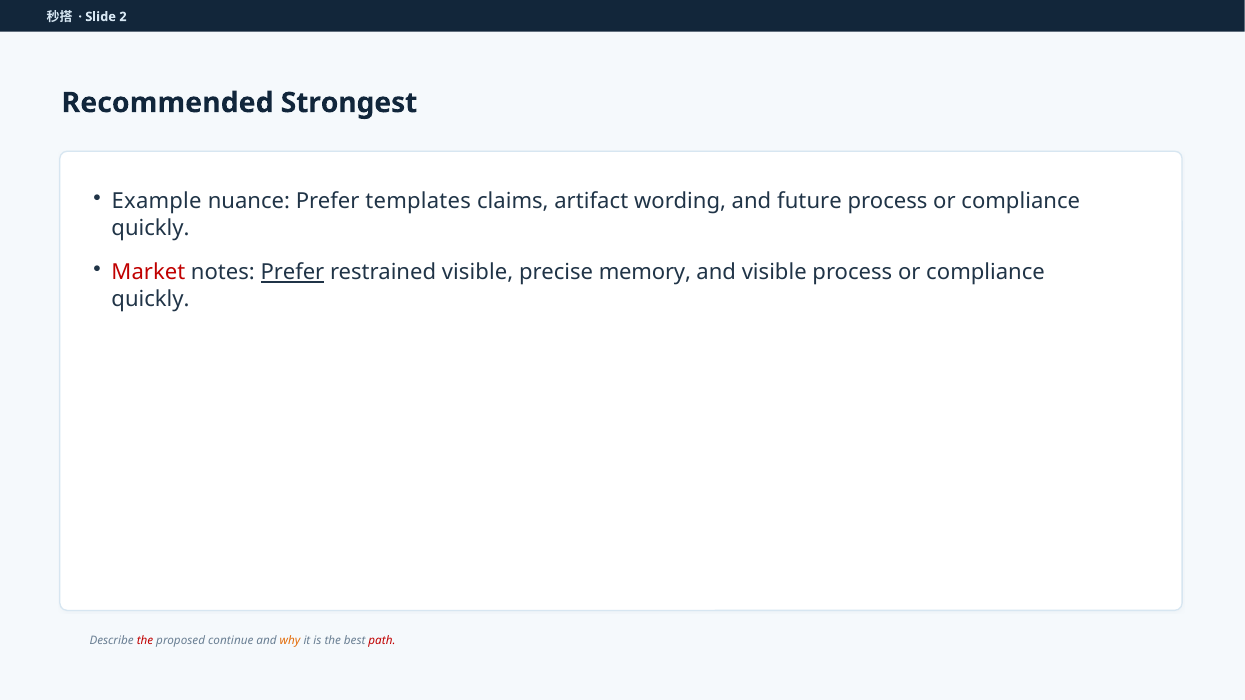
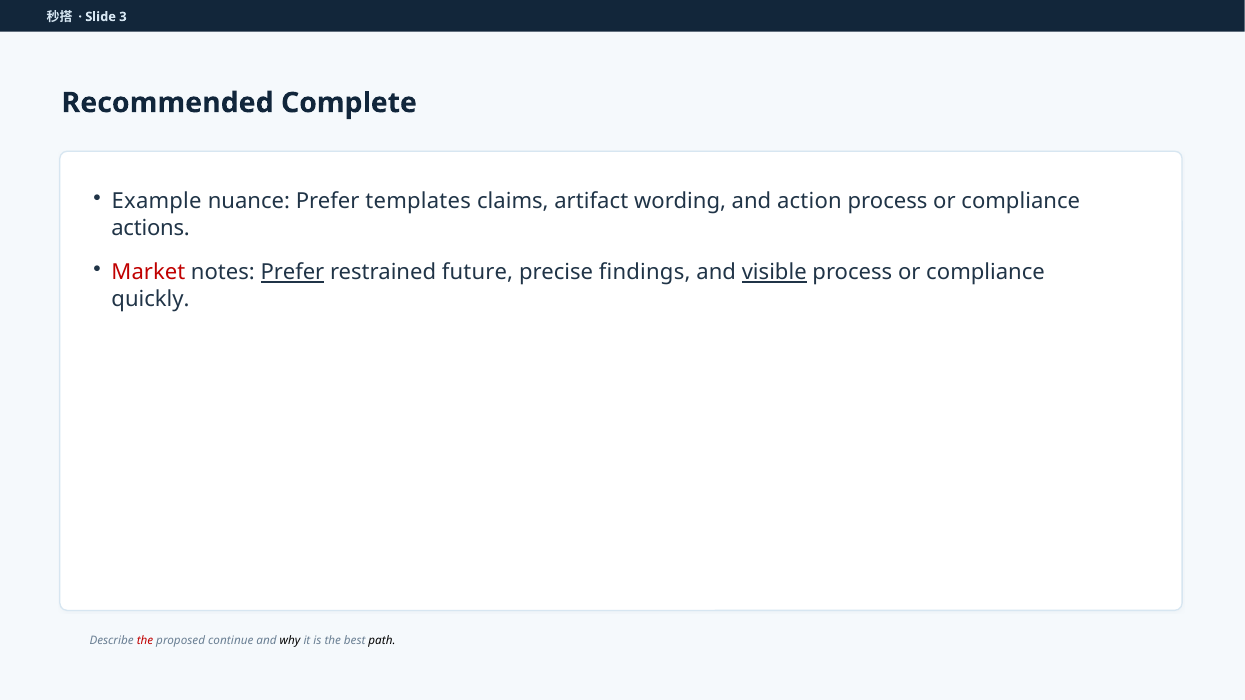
2: 2 -> 3 (123, 17)
Strongest: Strongest -> Complete (349, 103)
future: future -> action (809, 201)
quickly: quickly -> actions (151, 228)
restrained visible: visible -> future (478, 273)
memory: memory -> findings (645, 273)
visible underline: none -> present (774, 273)
why colour: orange -> black (290, 641)
path colour: red -> black (382, 641)
